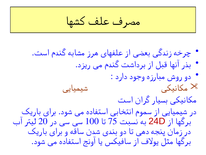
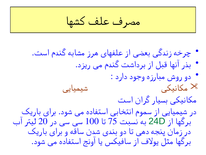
24D colour: red -> green (157, 121)
